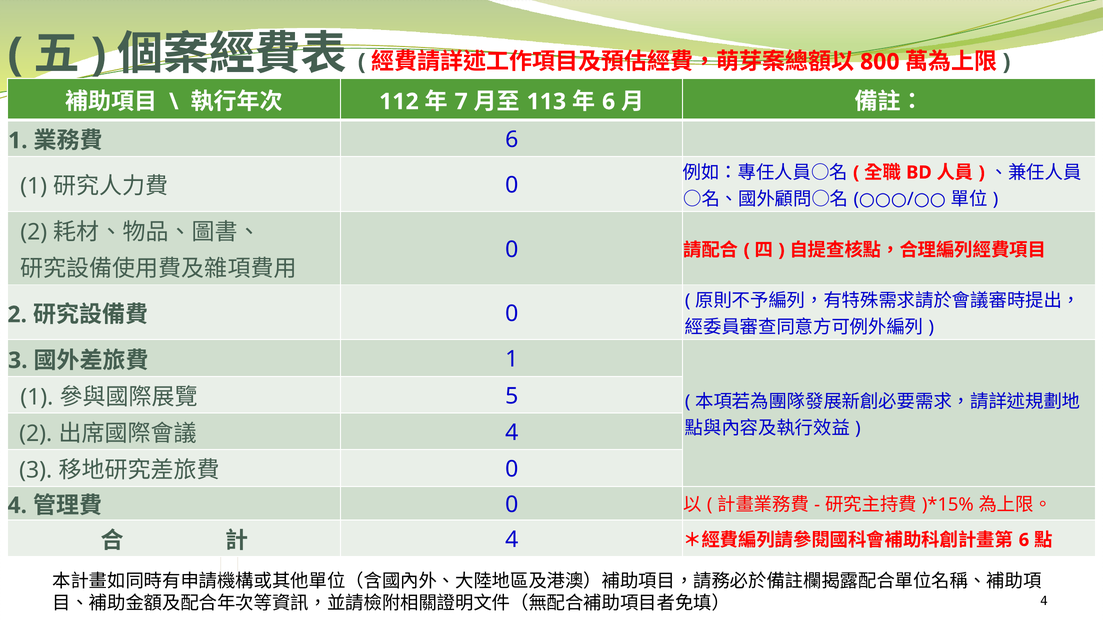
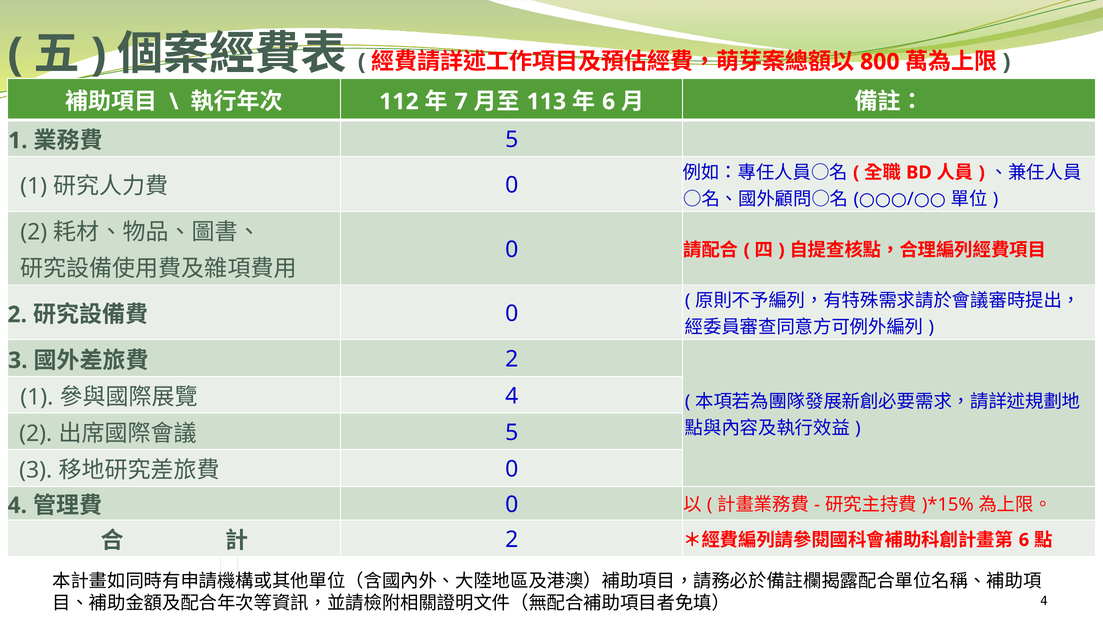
6: 6 -> 5 (512, 140)
1: 1 -> 2 (512, 360)
5: 5 -> 4 (512, 396)
4: 4 -> 5 (512, 433)
4: 4 -> 2 (512, 540)
